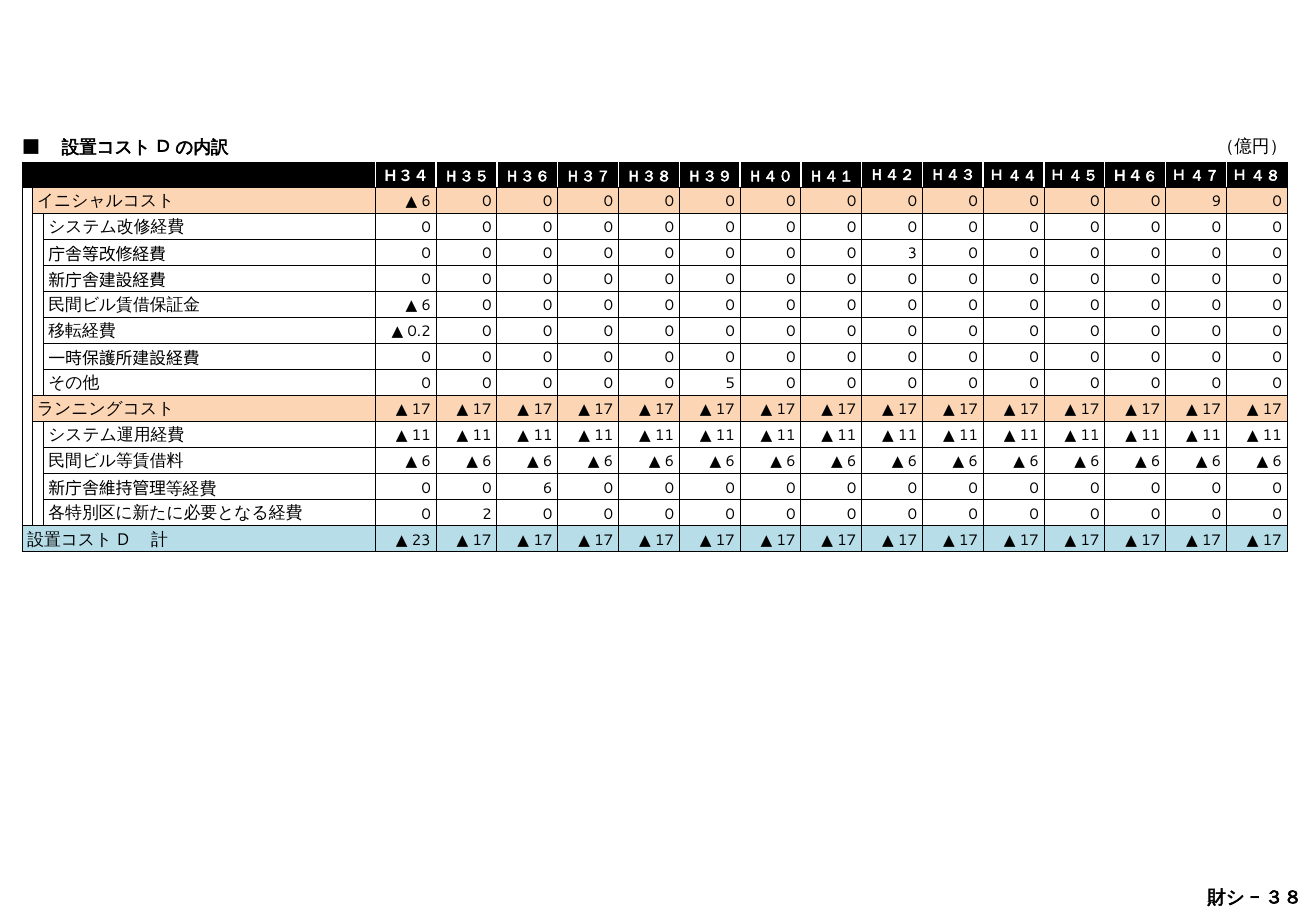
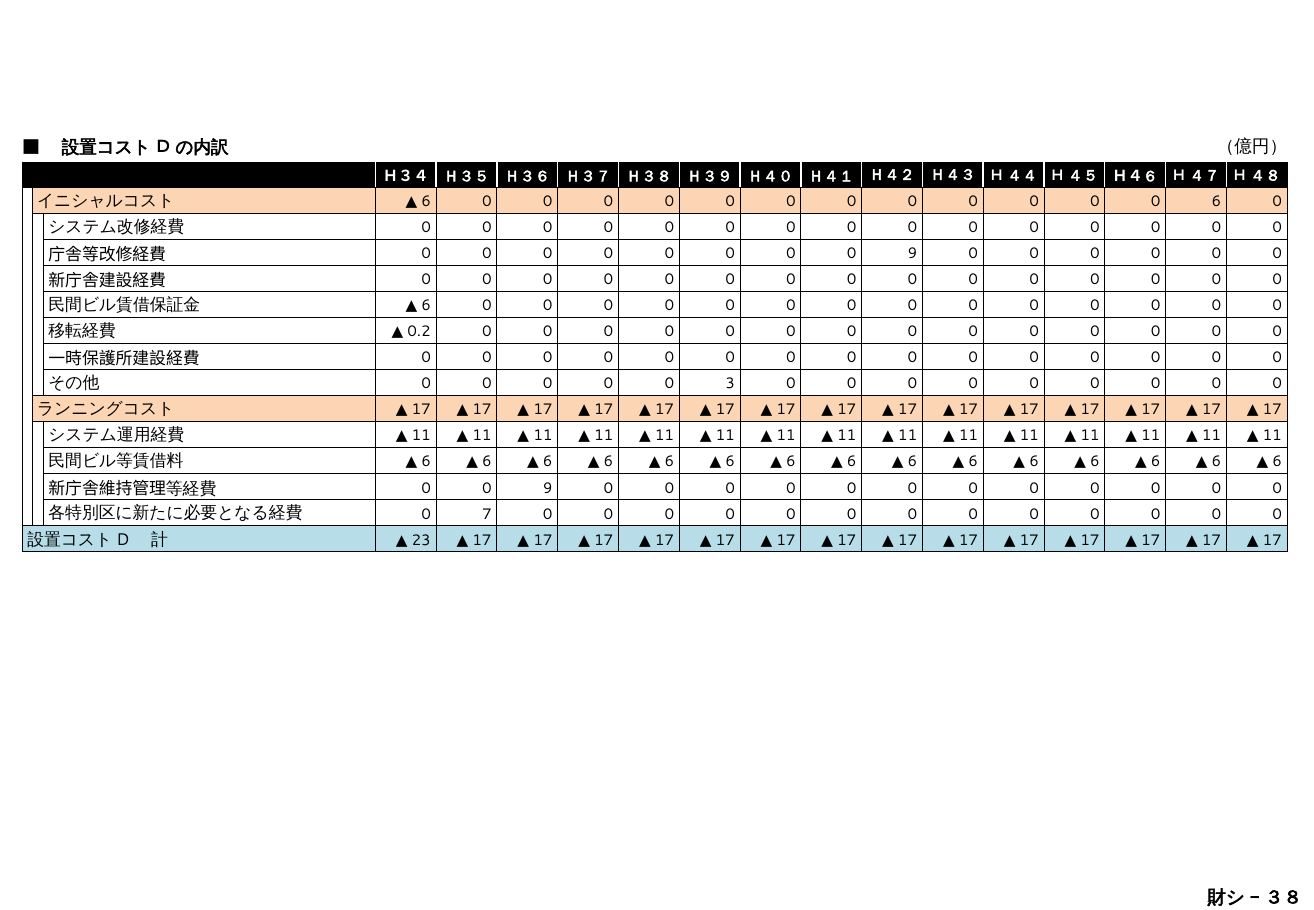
0 9: 9 -> 6 (1216, 202)
0 0 0 3: 3 -> 9 (912, 254)
5: 5 -> 3 (730, 384)
6: 6 -> 9 (548, 488)
2: 2 -> 7 (487, 514)
